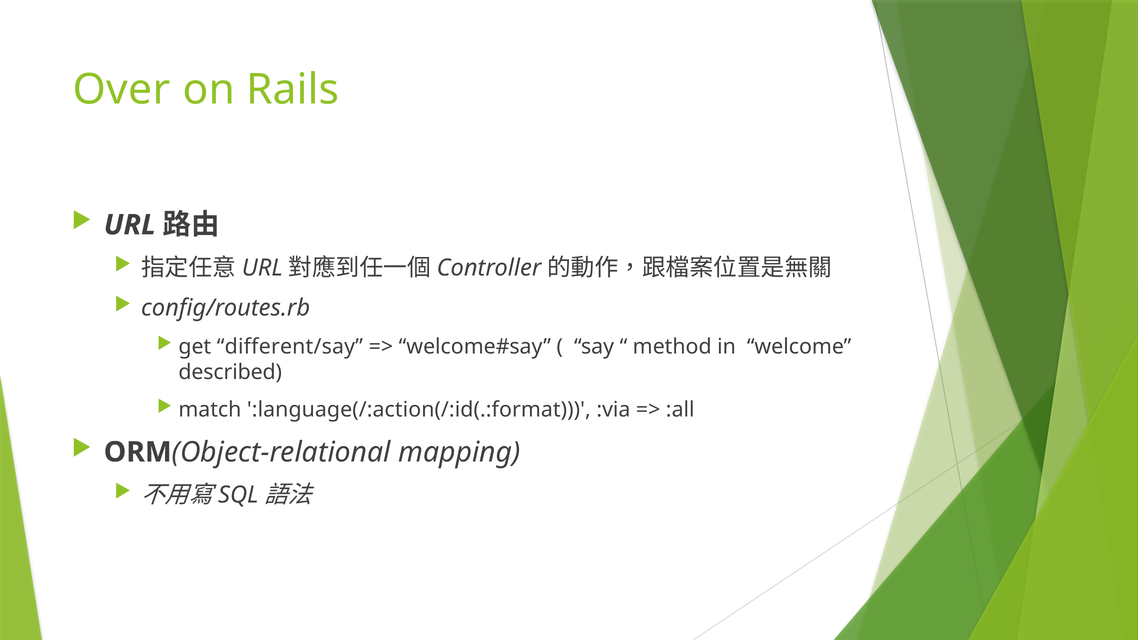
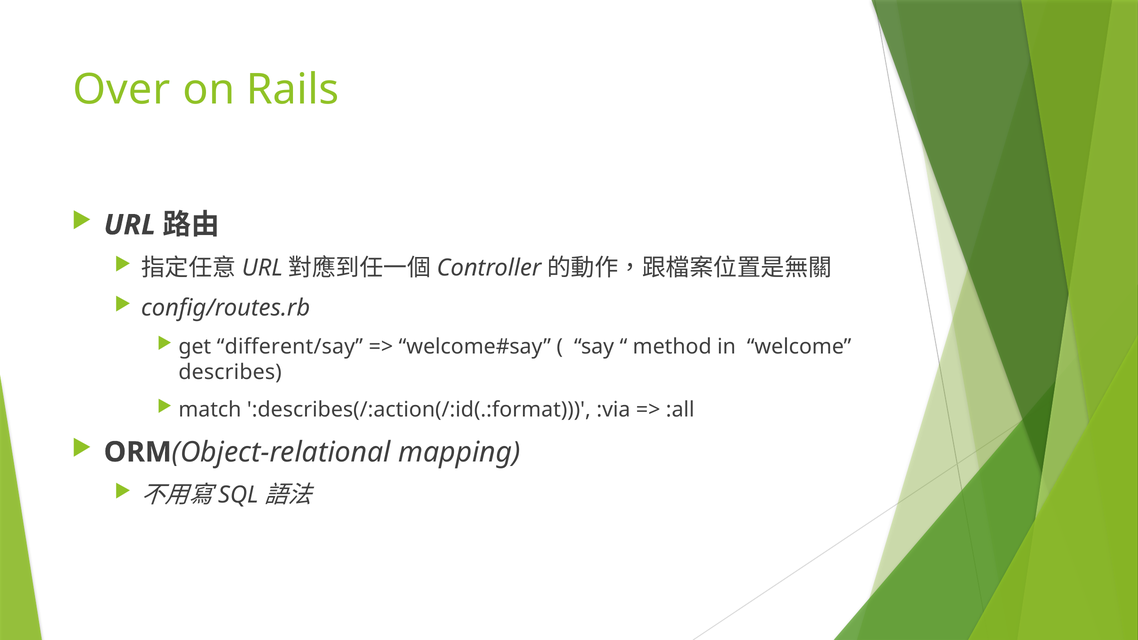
described: described -> describes (230, 372)
:language(/:action(/:id(.:format: :language(/:action(/:id(.:format -> :describes(/:action(/:id(.:format (419, 410)
